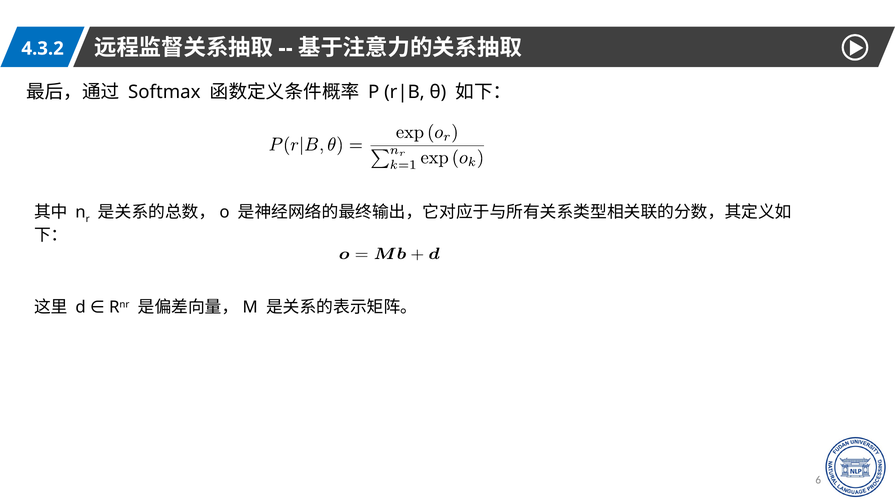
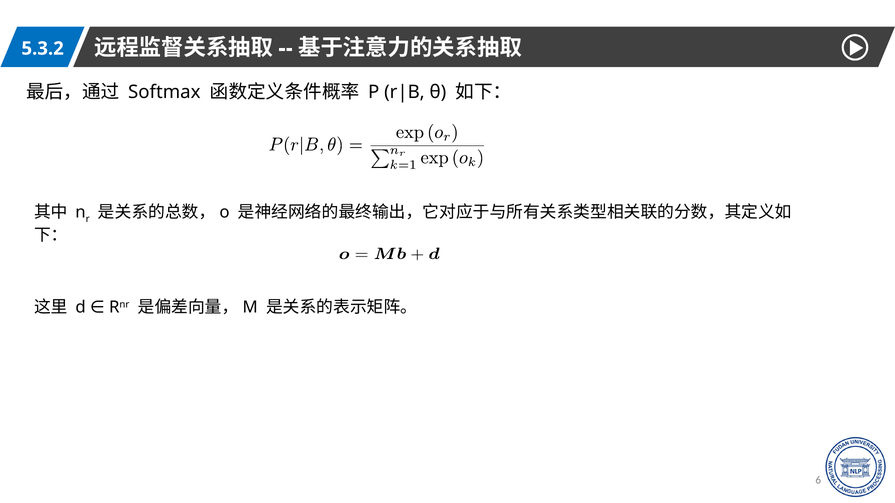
4.3.2: 4.3.2 -> 5.3.2 (43, 49)
